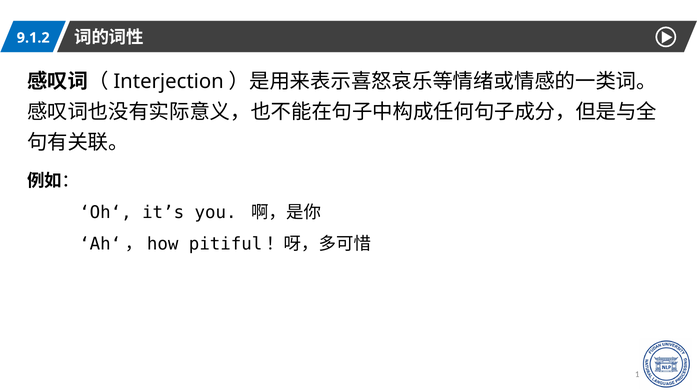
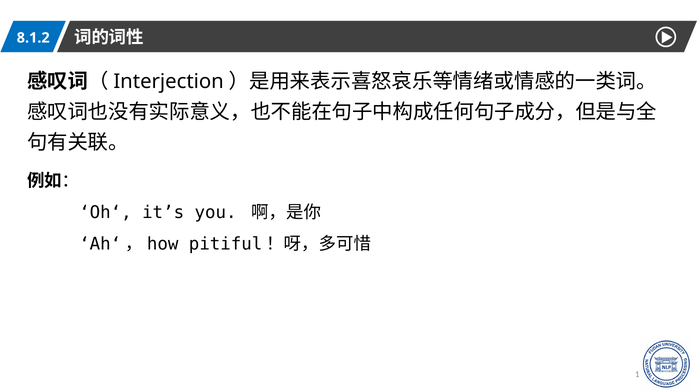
9.1.2: 9.1.2 -> 8.1.2 (33, 38)
